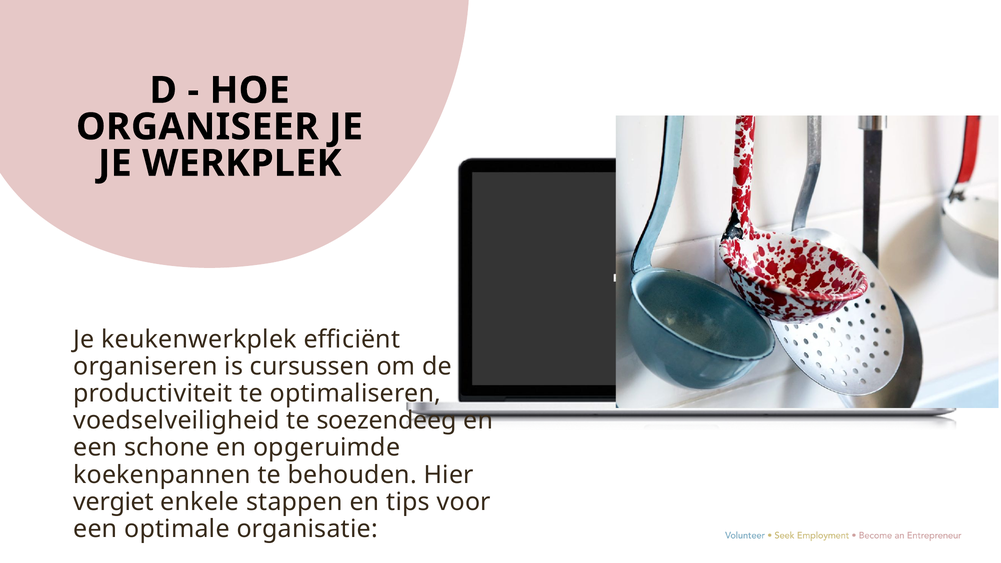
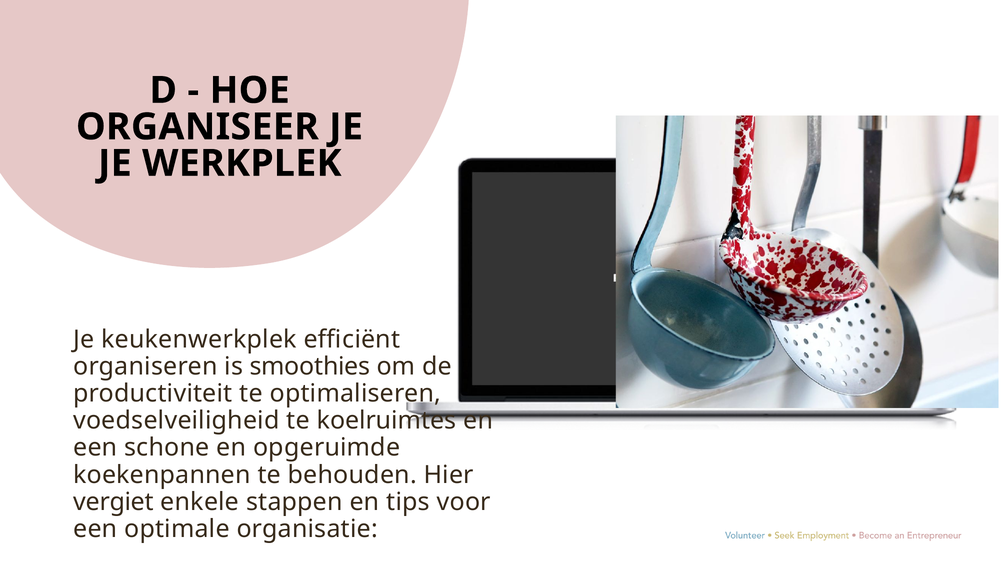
cursussen: cursussen -> smoothies (310, 367)
soezendeeg: soezendeeg -> koelruimtes (387, 421)
